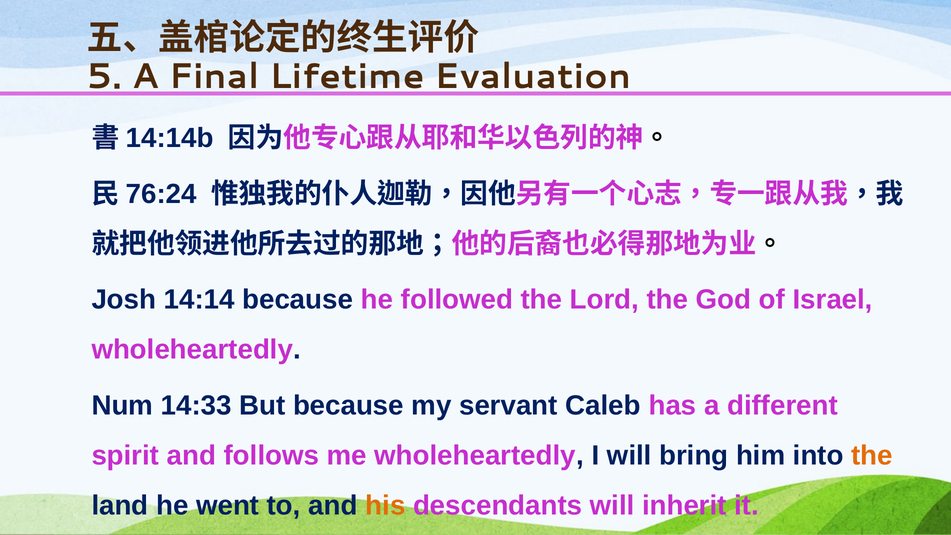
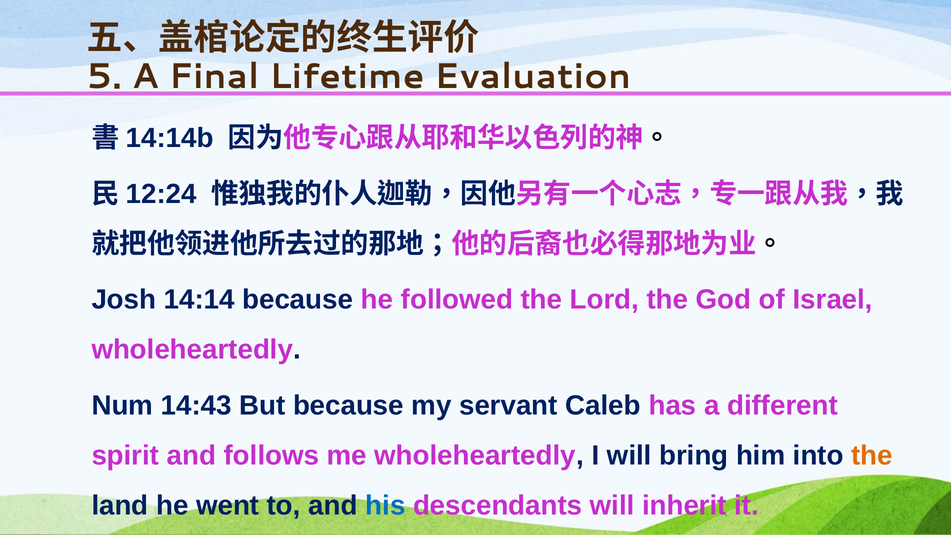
76:24: 76:24 -> 12:24 (161, 194)
14:33: 14:33 -> 14:43 (196, 406)
his colour: orange -> blue (385, 506)
